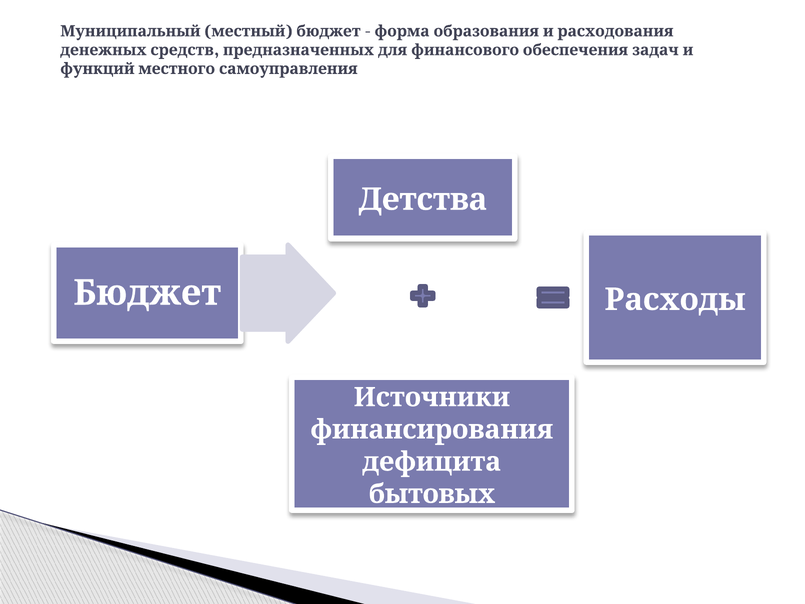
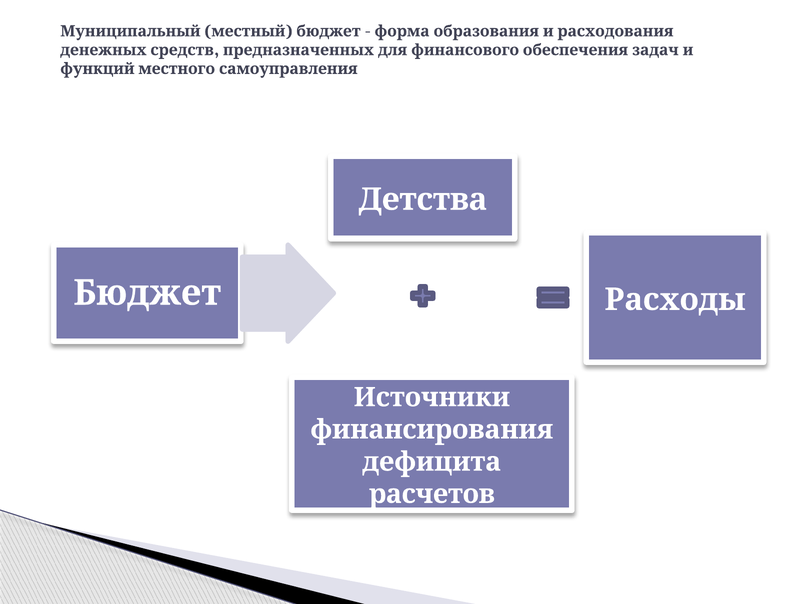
бытовых: бытовых -> расчетов (432, 494)
